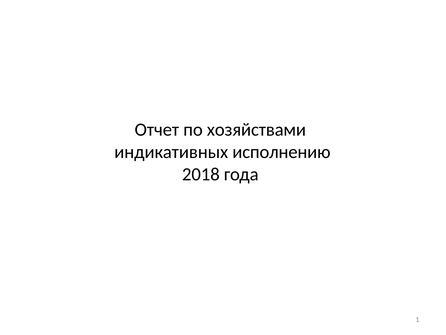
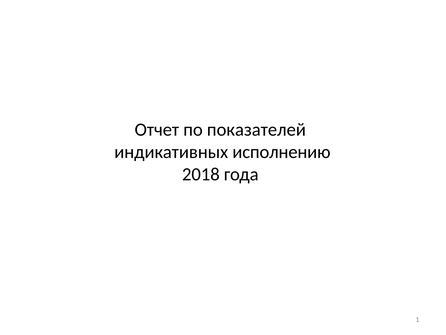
хозяйствами: хозяйствами -> показателей (256, 129)
